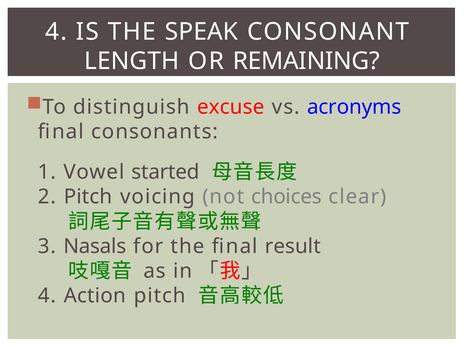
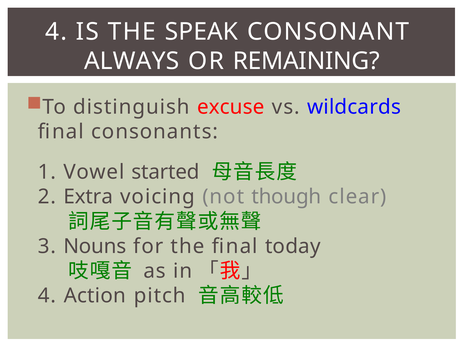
LENGTH: LENGTH -> ALWAYS (132, 61)
acronyms: acronyms -> wildcards (354, 107)
2 Pitch: Pitch -> Extra (88, 197)
choices: choices -> though (286, 197)
Nasals: Nasals -> Nouns (95, 246)
result: result -> today (293, 246)
